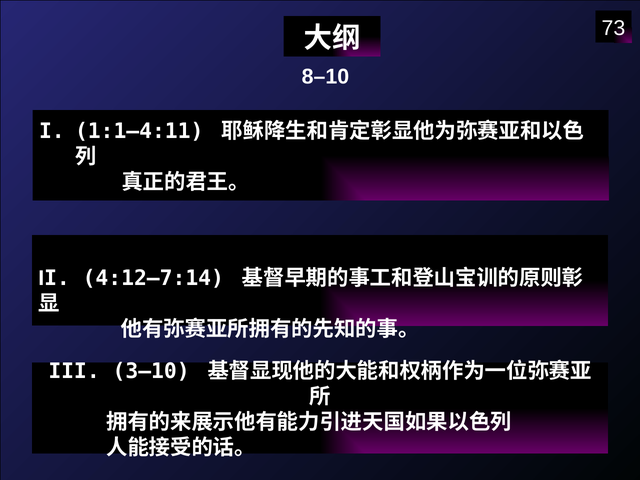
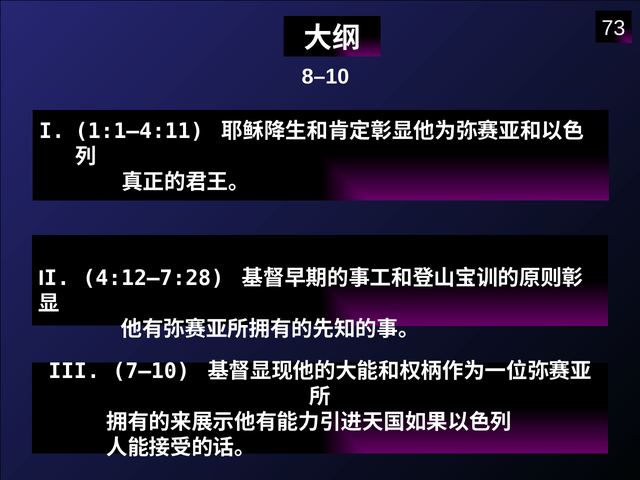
4:12—7:14: 4:12—7:14 -> 4:12—7:28 (153, 278)
3—10: 3—10 -> 7—10 (151, 371)
